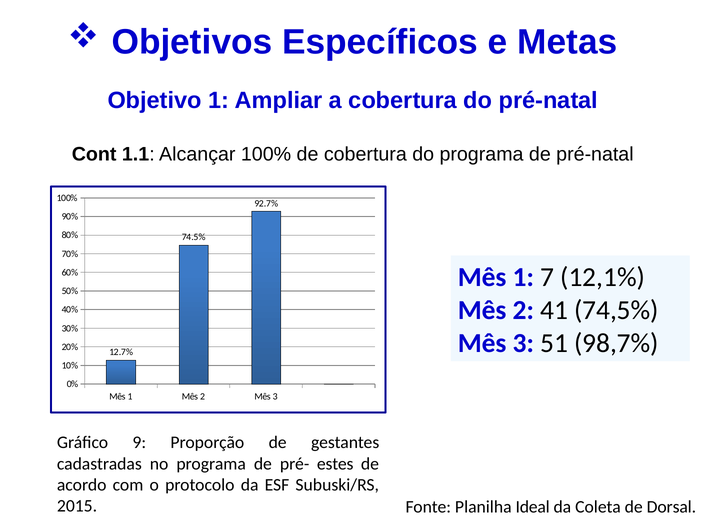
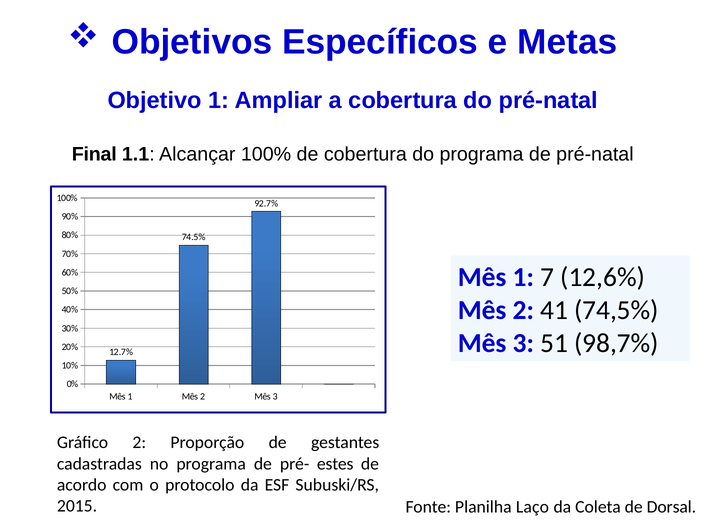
Cont: Cont -> Final (94, 154)
12,1%: 12,1% -> 12,6% (603, 278)
Gráfico 9: 9 -> 2 (139, 443)
Ideal: Ideal -> Laço (532, 507)
